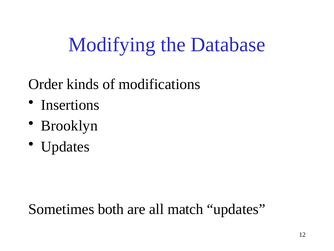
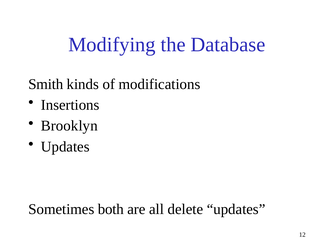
Order: Order -> Smith (46, 84)
match: match -> delete (185, 209)
